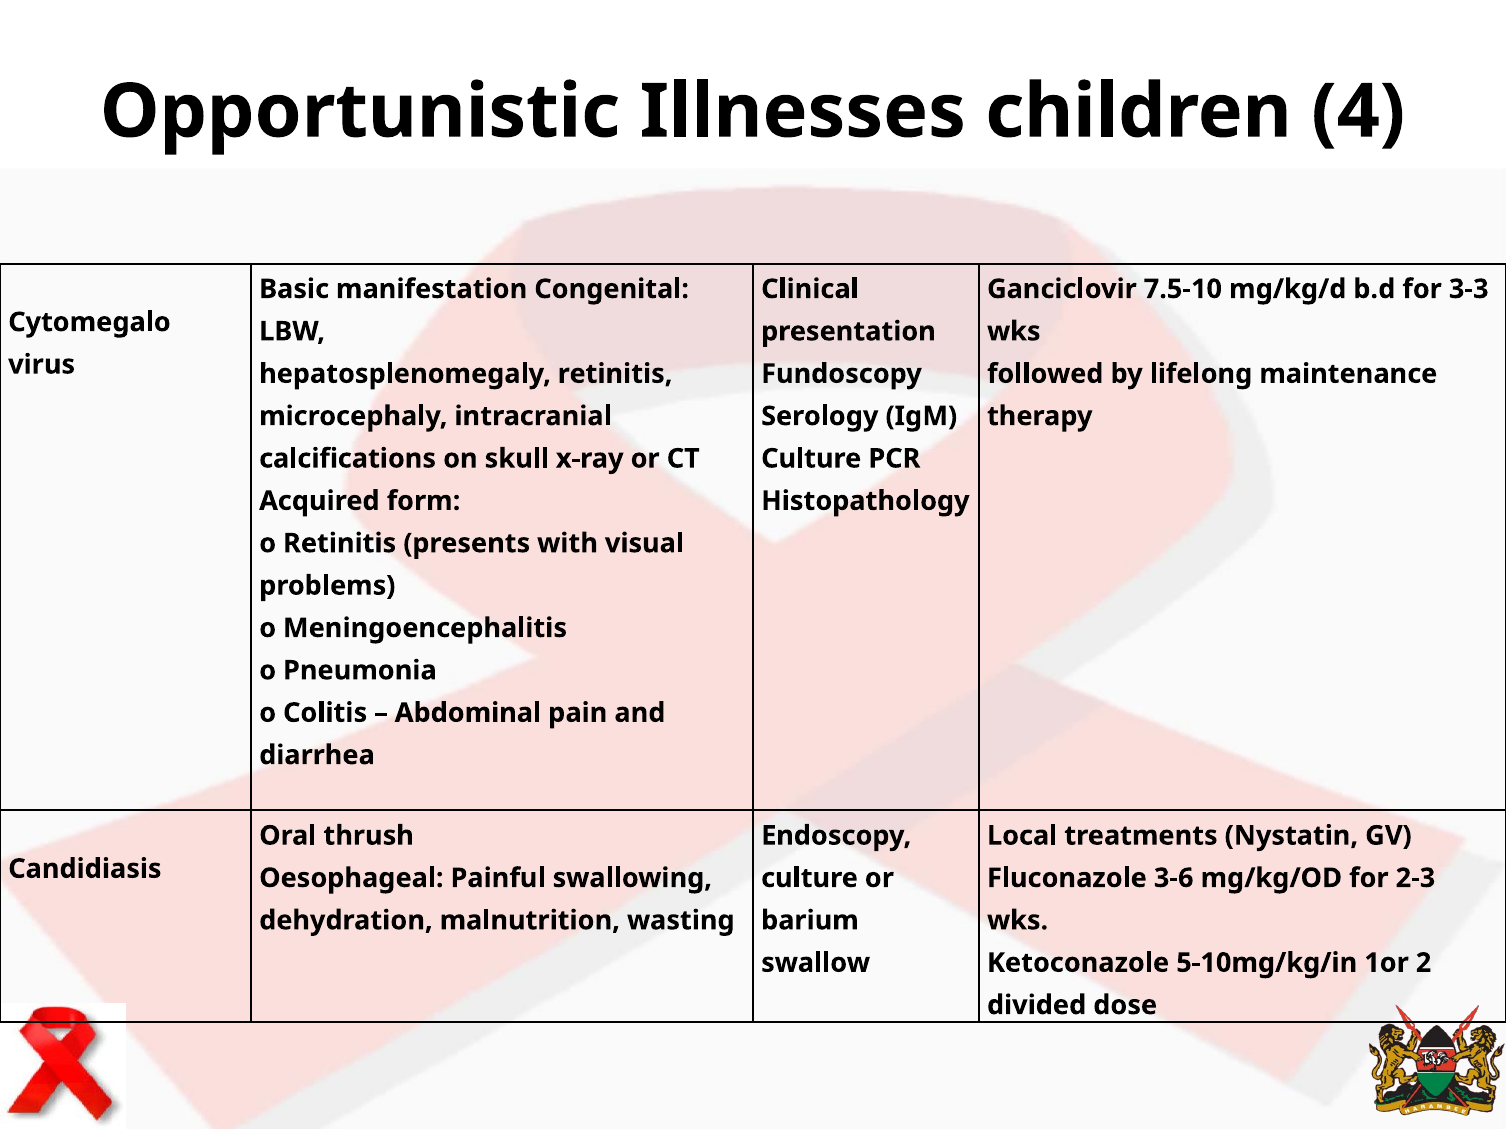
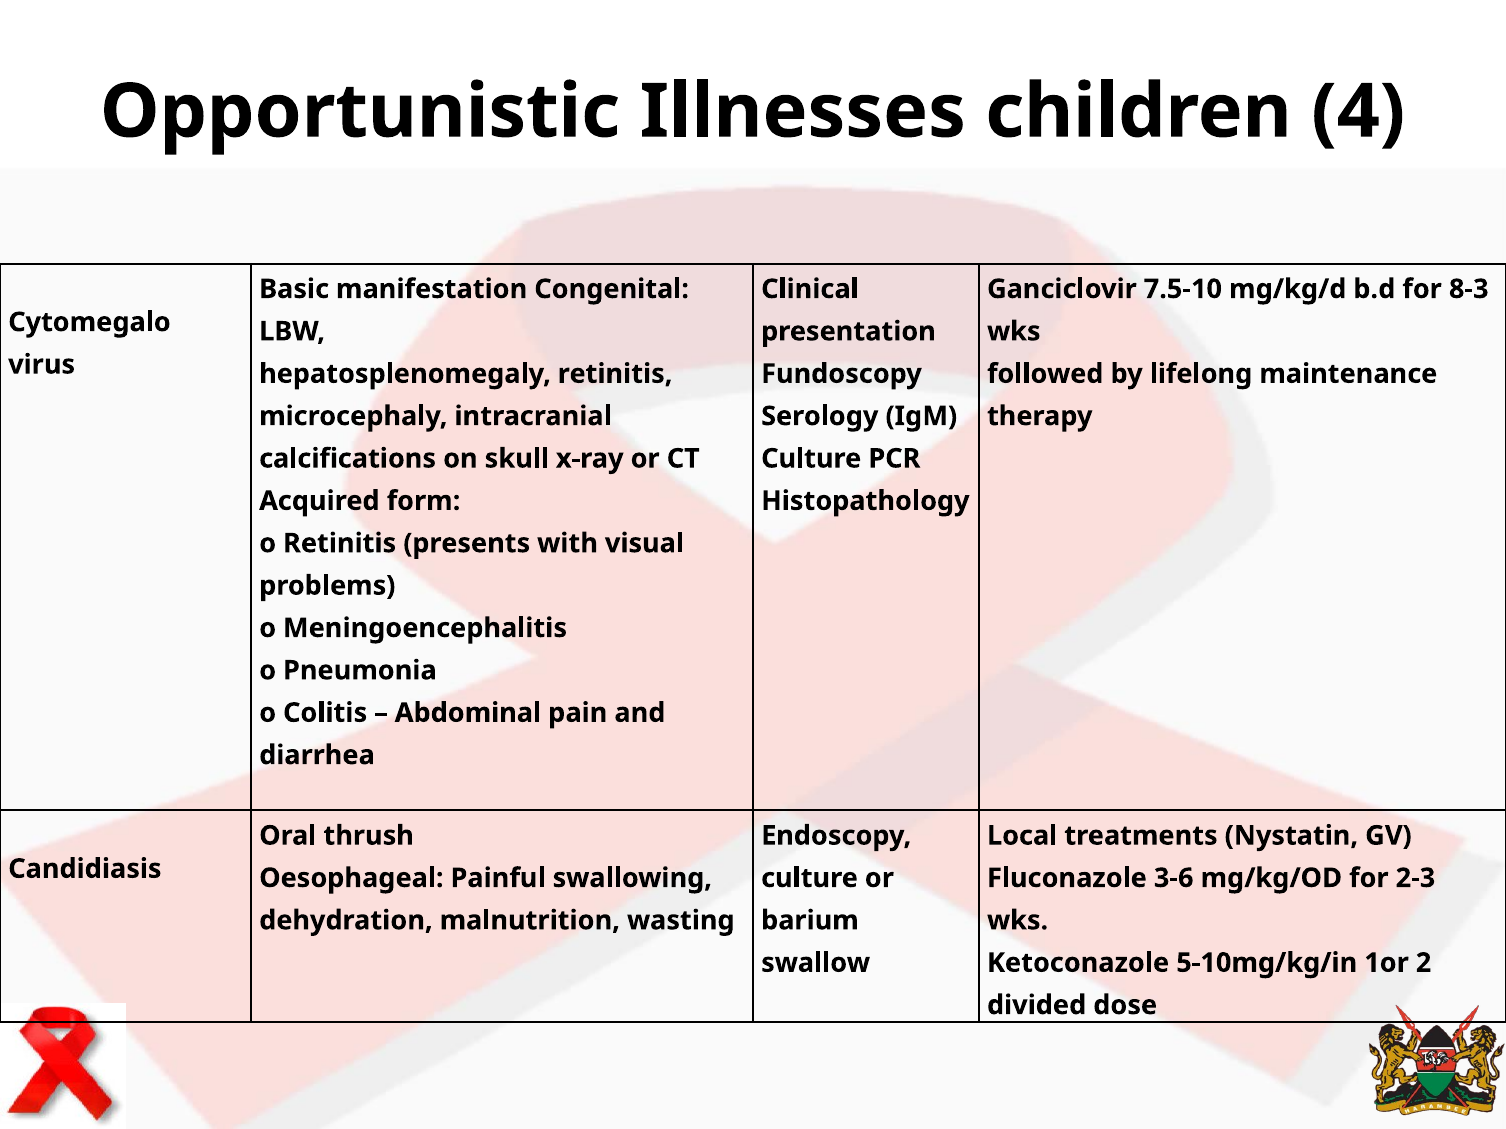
3-3: 3-3 -> 8-3 (1469, 289)
